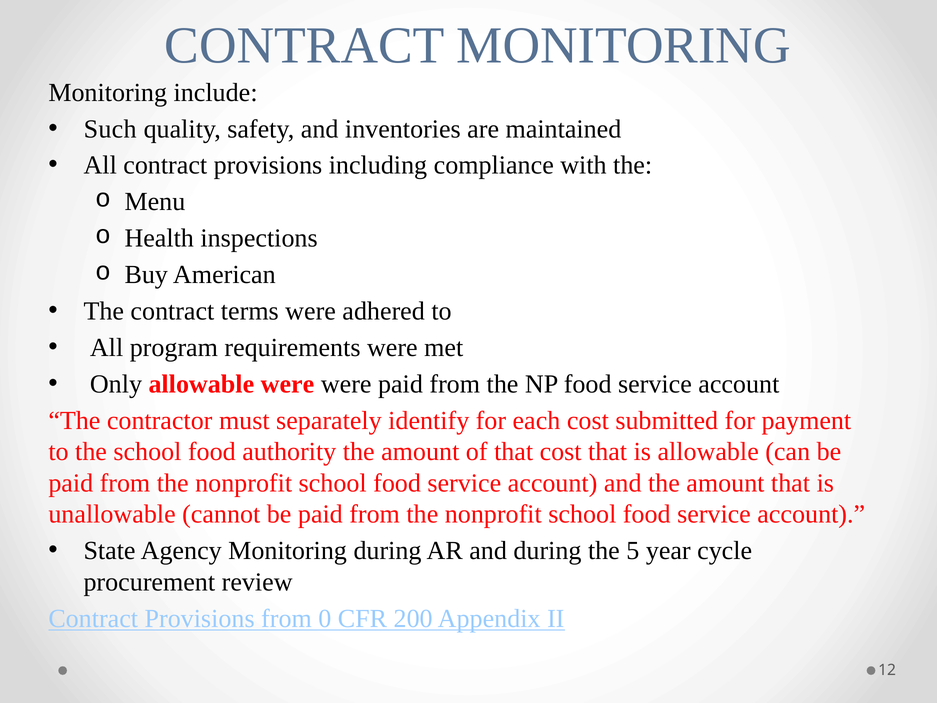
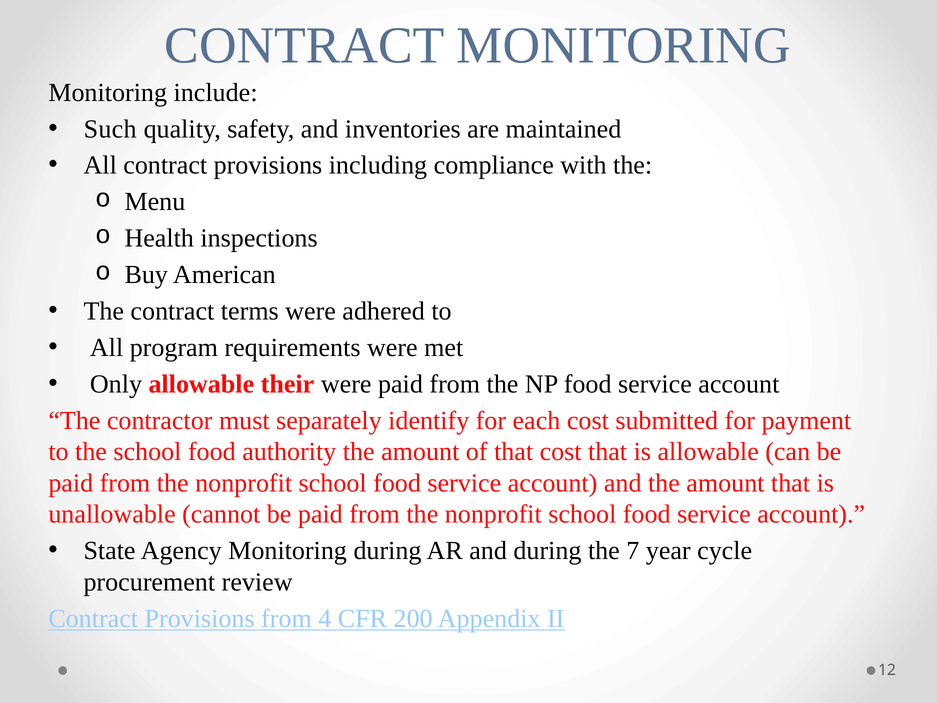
allowable were: were -> their (287, 384)
5: 5 -> 7 (633, 551)
0: 0 -> 4 (325, 618)
